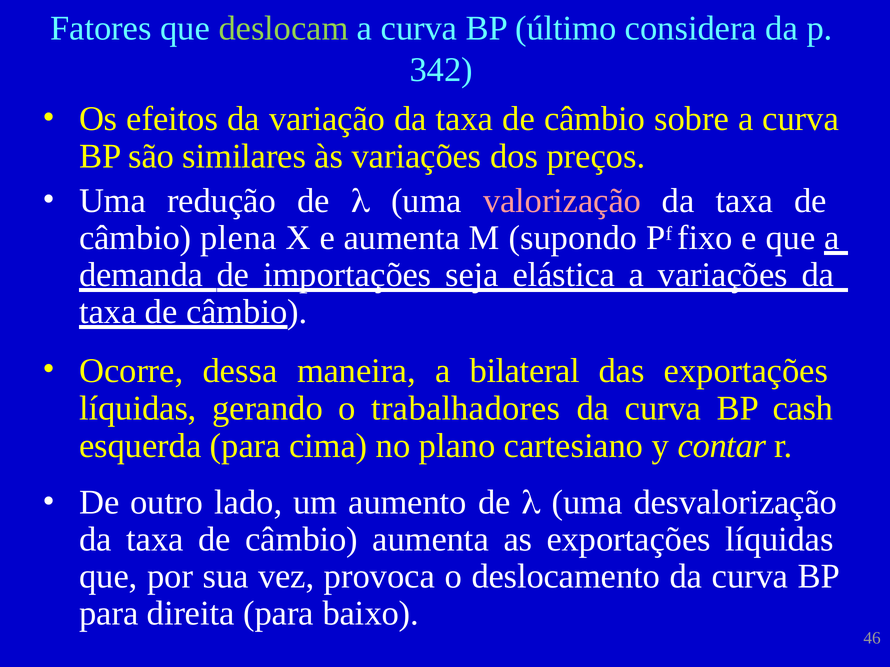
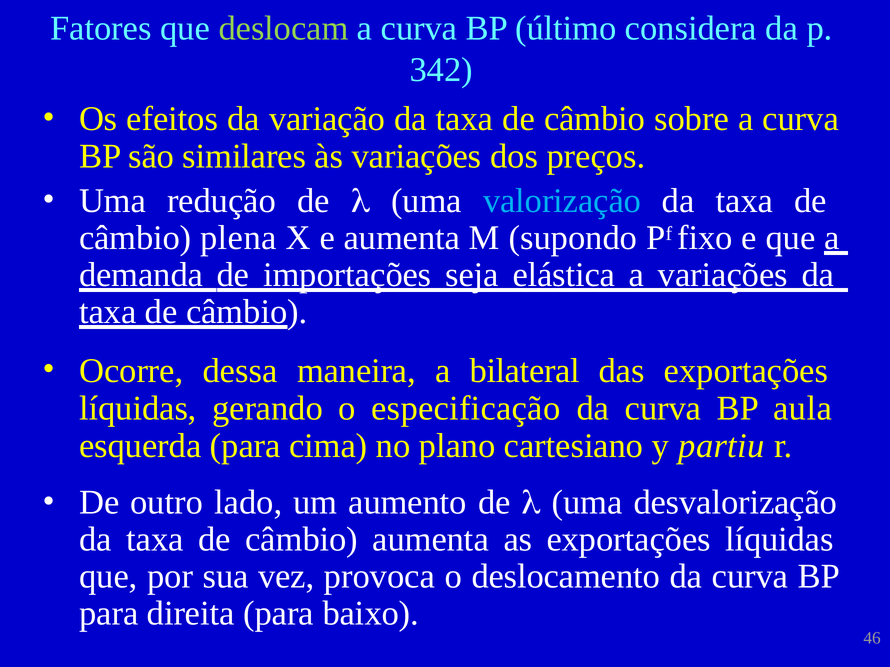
valorização colour: pink -> light blue (562, 201)
trabalhadores: trabalhadores -> especificação (466, 409)
cash: cash -> aula (803, 409)
contar: contar -> partiu (722, 446)
